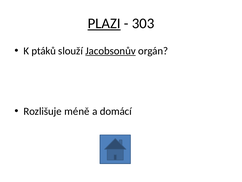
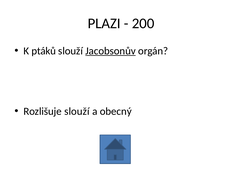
PLAZI underline: present -> none (104, 23)
303: 303 -> 200 (143, 23)
Rozlišuje méně: méně -> slouží (77, 111)
domácí: domácí -> obecný (116, 111)
